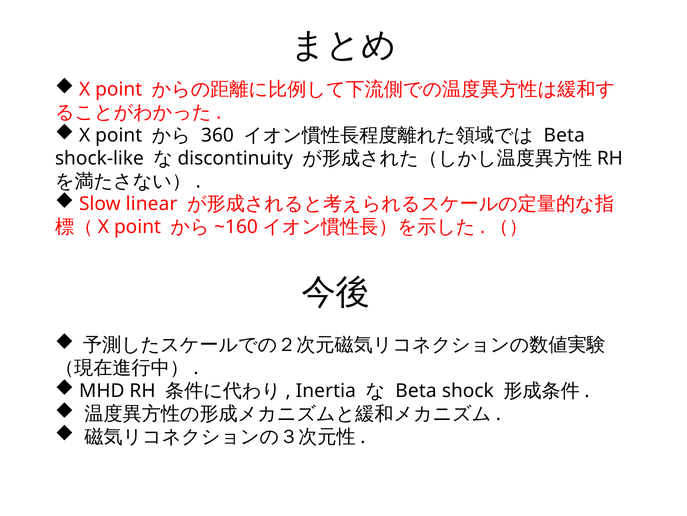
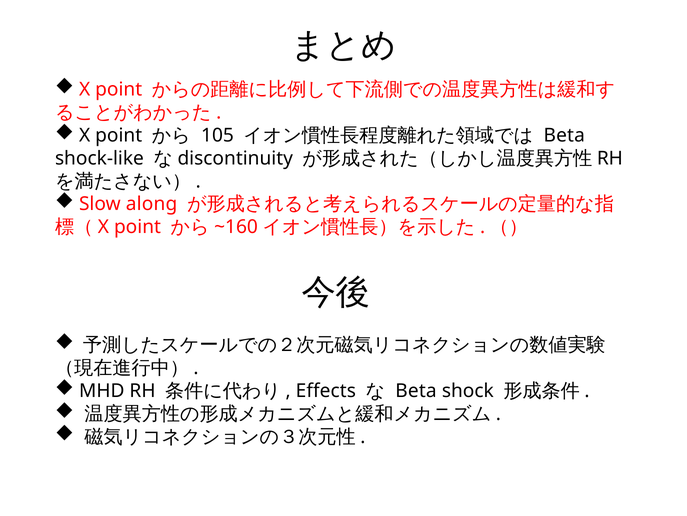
360: 360 -> 105 (217, 135)
linear: linear -> along (152, 204)
Inertia: Inertia -> Effects (326, 390)
